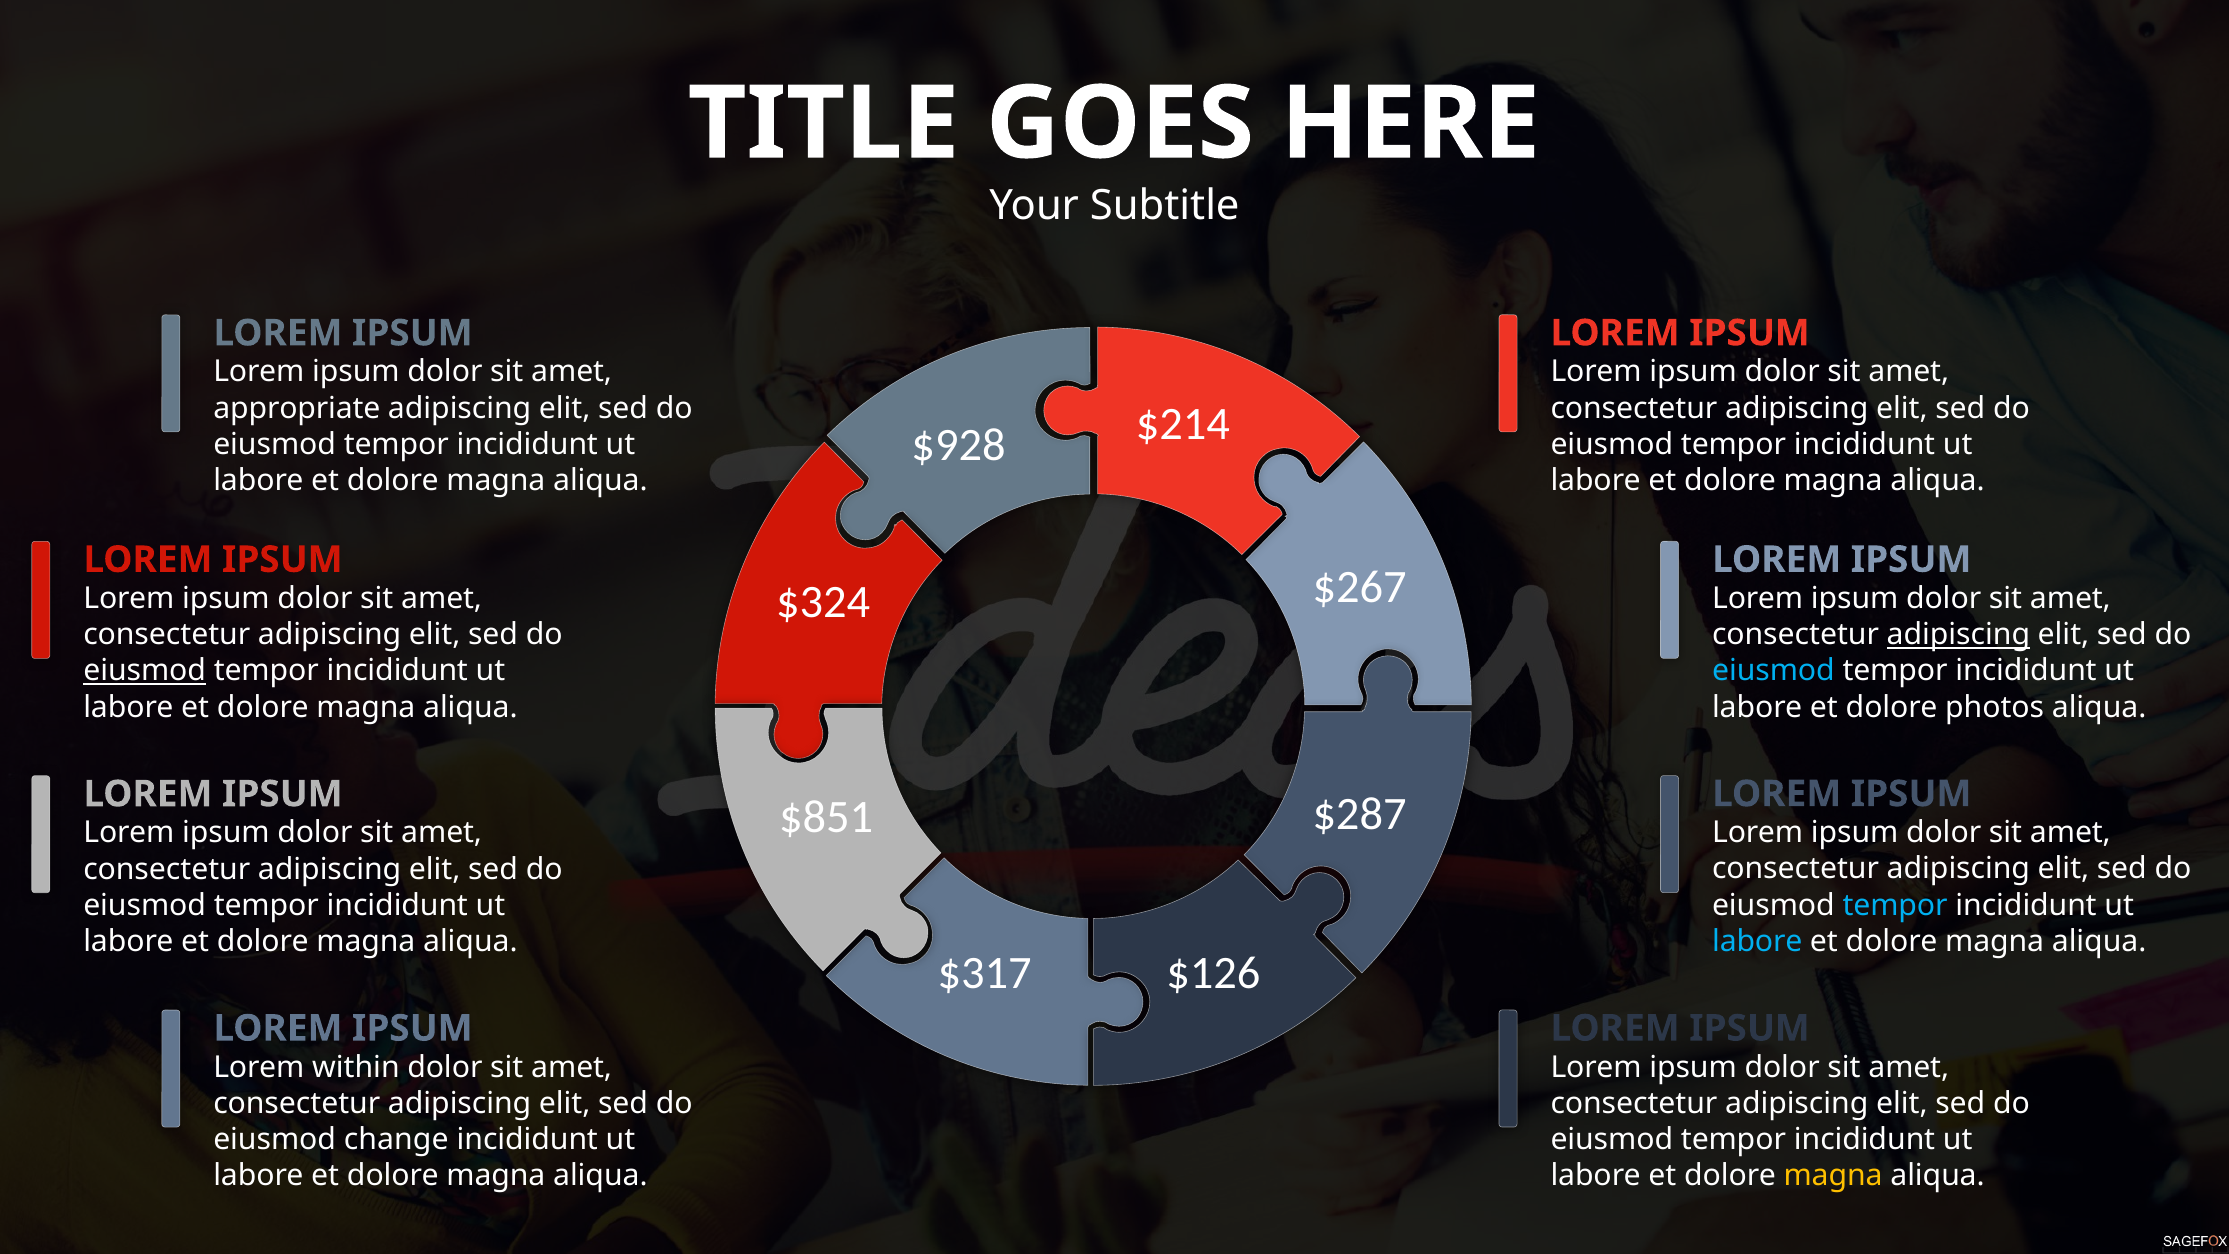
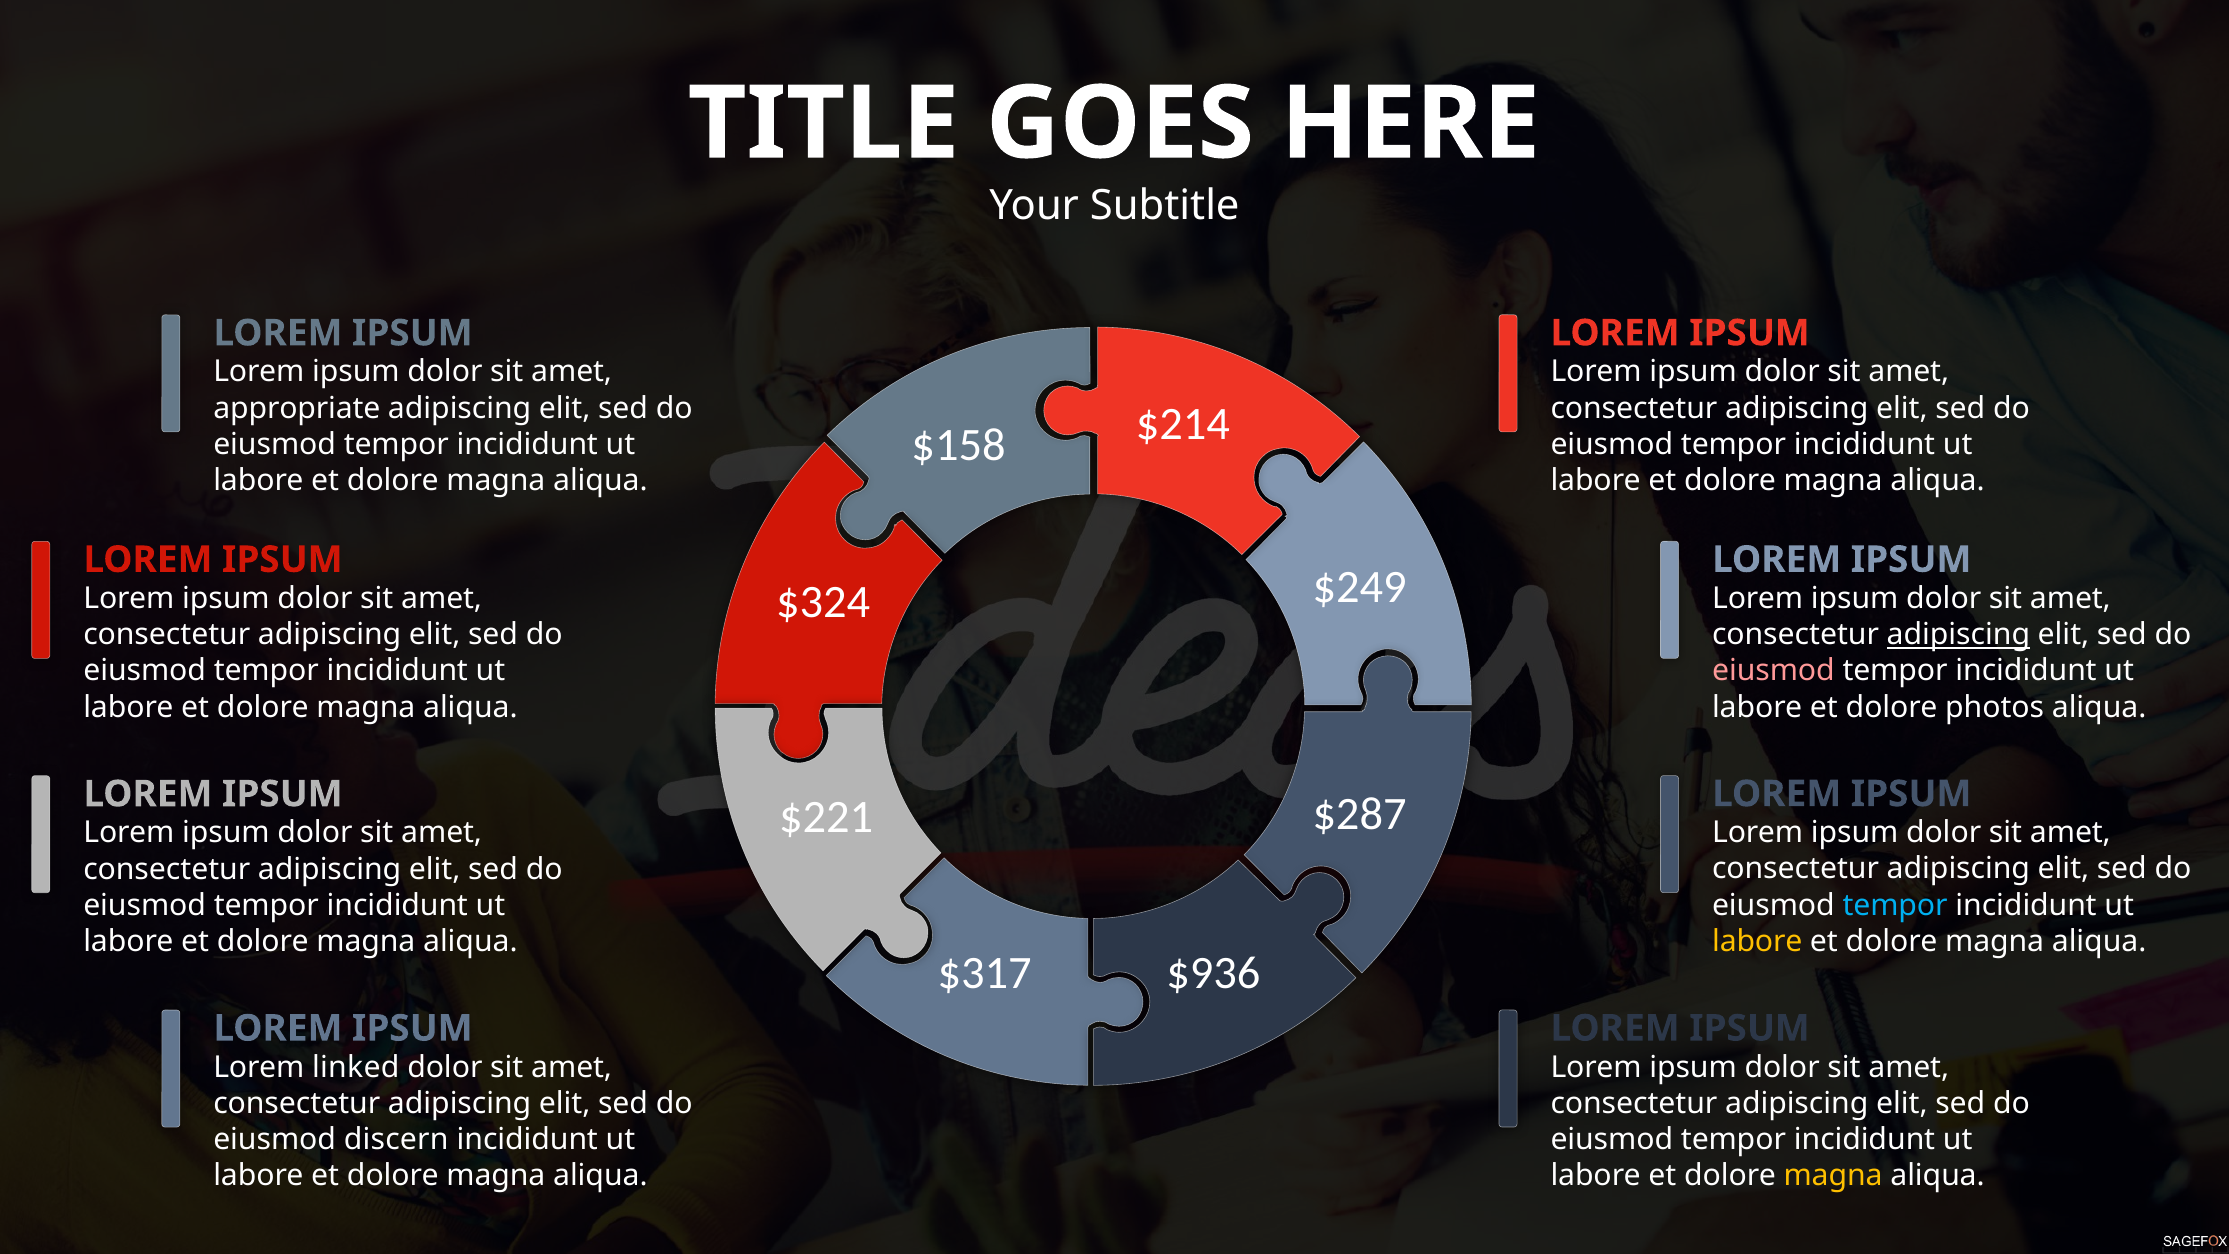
$928: $928 -> $158 (959, 445)
$267: $267 -> $249 (1360, 587)
eiusmod colour: light blue -> pink (1773, 671)
eiusmod underline: present -> none (145, 671)
$851: $851 -> $221 (826, 817)
labore colour: light blue -> yellow (1757, 941)
$126: $126 -> $936 (1213, 973)
within: within -> linked (356, 1067)
change: change -> discern (396, 1140)
